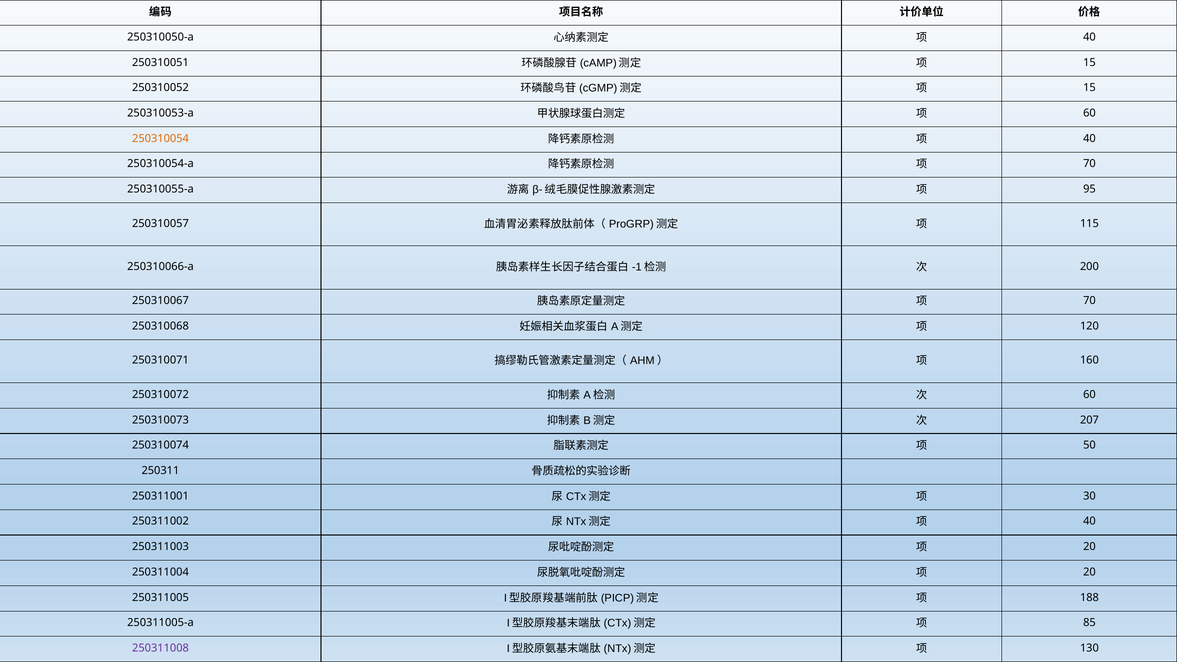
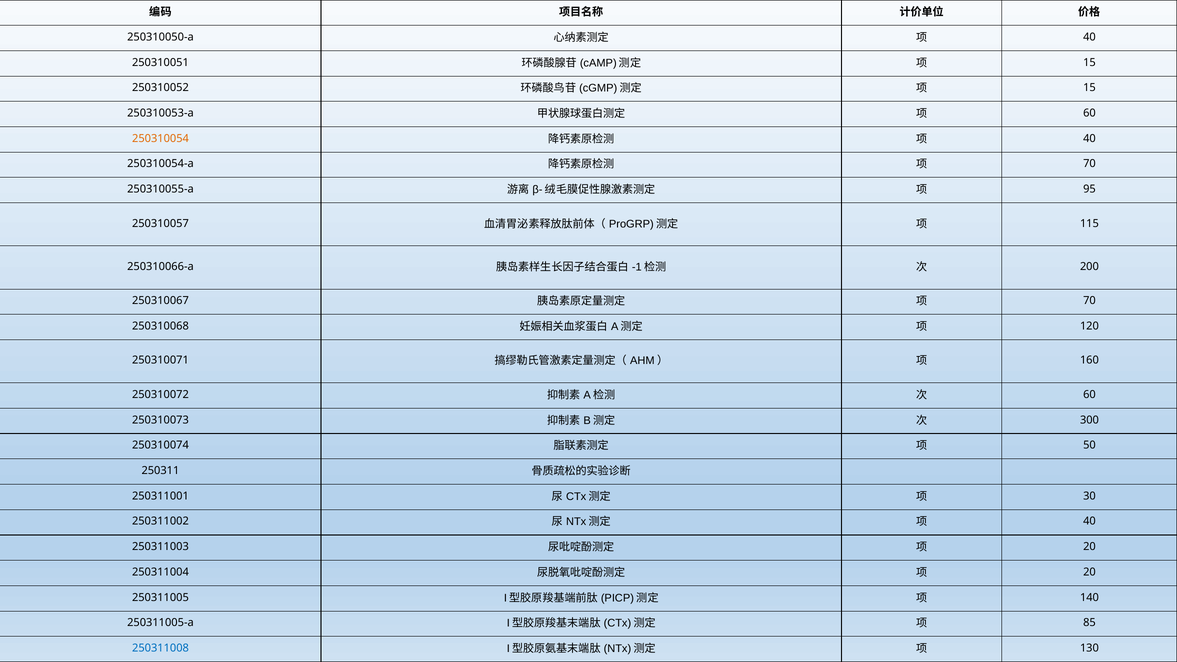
207: 207 -> 300 (1089, 420)
188: 188 -> 140 (1089, 597)
250311008 colour: purple -> blue (160, 648)
